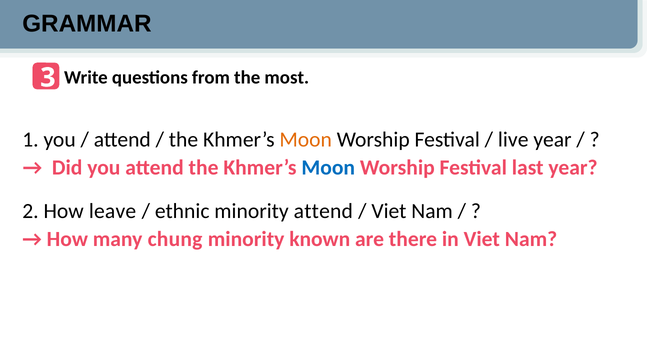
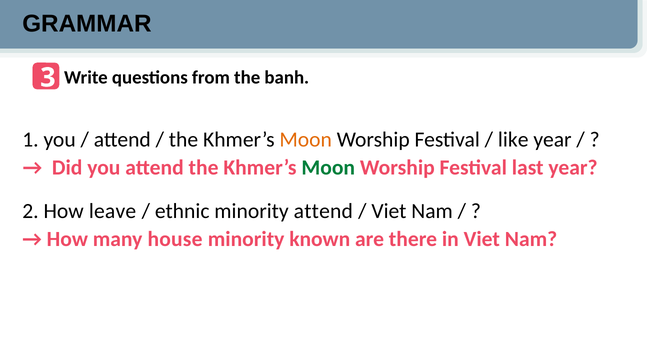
most: most -> banh (287, 78)
live: live -> like (513, 140)
Moon colour: blue -> green (328, 168)
chung: chung -> house (175, 239)
